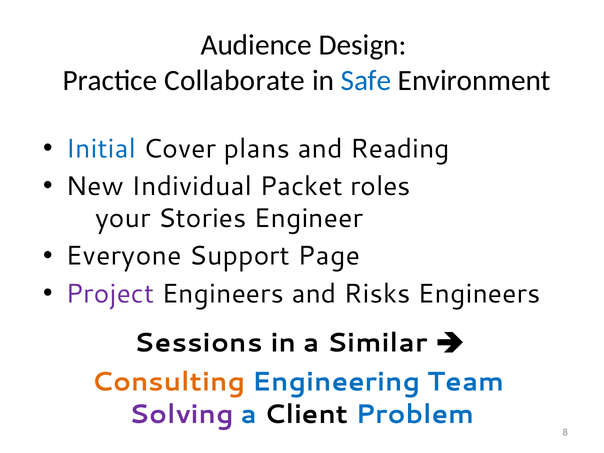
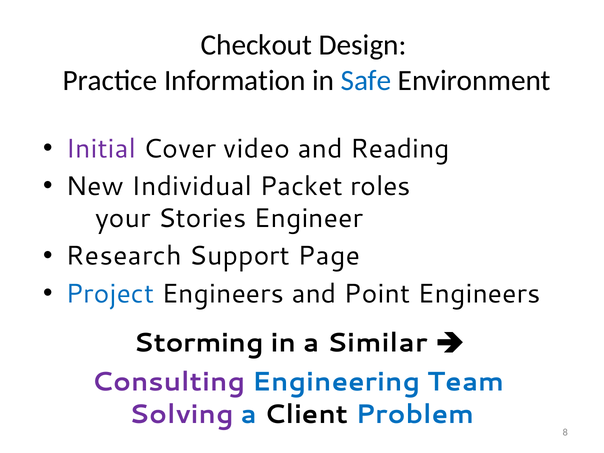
Audience: Audience -> Checkout (256, 45)
Collaborate: Collaborate -> Information (235, 81)
Initial colour: blue -> purple (101, 149)
plans: plans -> video (257, 149)
Everyone: Everyone -> Research (124, 256)
Project colour: purple -> blue (110, 294)
Risks: Risks -> Point (377, 294)
Sessions: Sessions -> Storming (199, 343)
Consulting colour: orange -> purple (168, 382)
